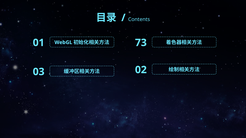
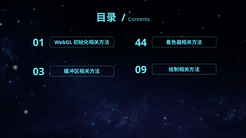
73: 73 -> 44 (141, 43)
02: 02 -> 09 (141, 70)
